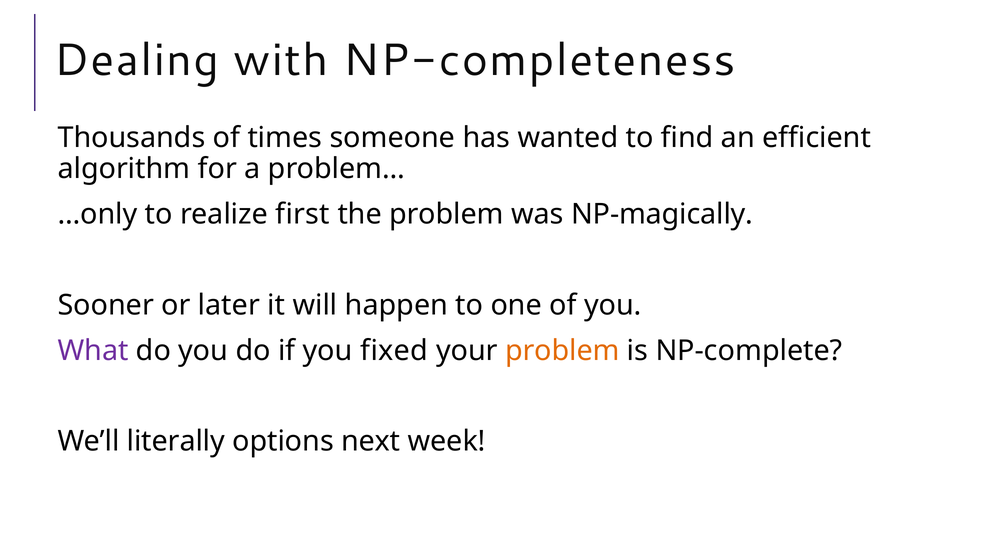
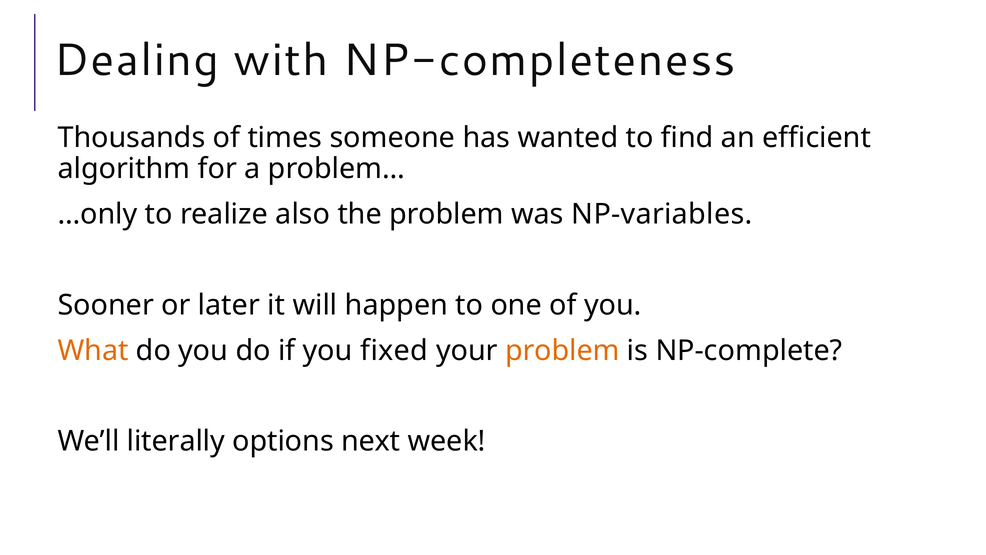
first: first -> also (303, 214)
NP-magically: NP-magically -> NP-variables (662, 214)
What colour: purple -> orange (93, 350)
